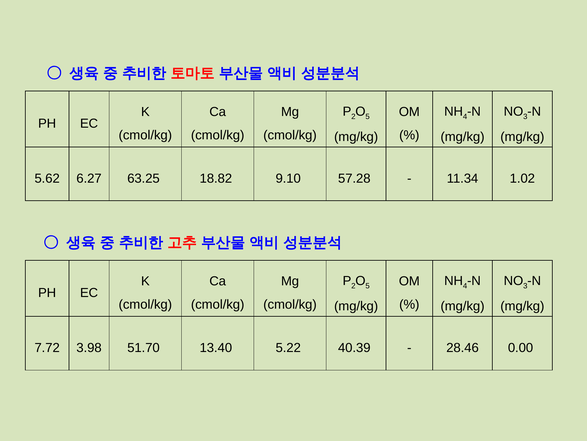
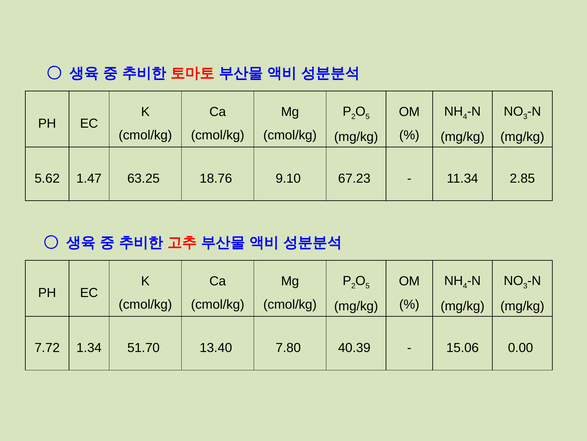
6.27: 6.27 -> 1.47 (89, 178)
18.82: 18.82 -> 18.76 (216, 178)
57.28: 57.28 -> 67.23 (354, 178)
1.02: 1.02 -> 2.85 (522, 178)
3.98: 3.98 -> 1.34 (89, 347)
5.22: 5.22 -> 7.80 (288, 347)
28.46: 28.46 -> 15.06 (463, 347)
